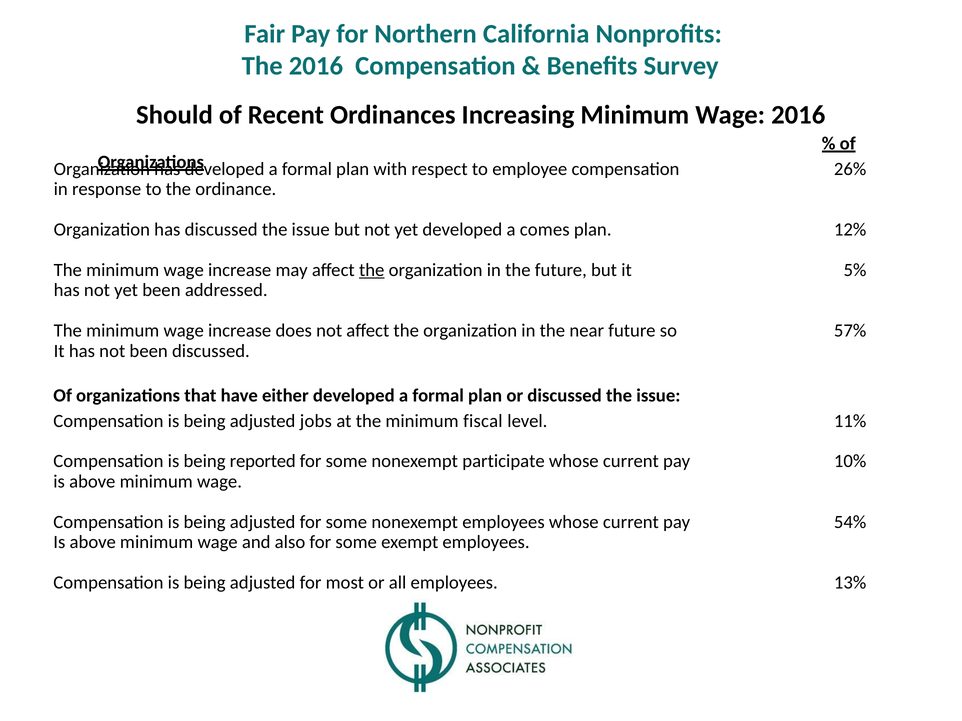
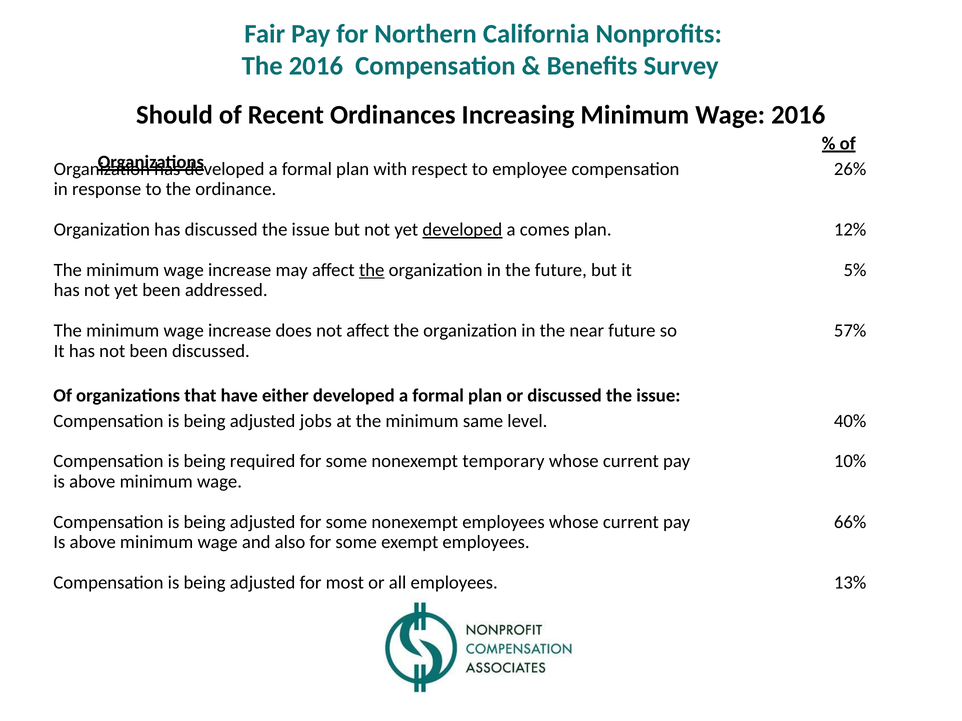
developed underline: none -> present (462, 230)
fiscal: fiscal -> same (483, 421)
11%: 11% -> 40% (850, 421)
reported: reported -> required (263, 462)
participate: participate -> temporary (503, 462)
54%: 54% -> 66% (850, 522)
